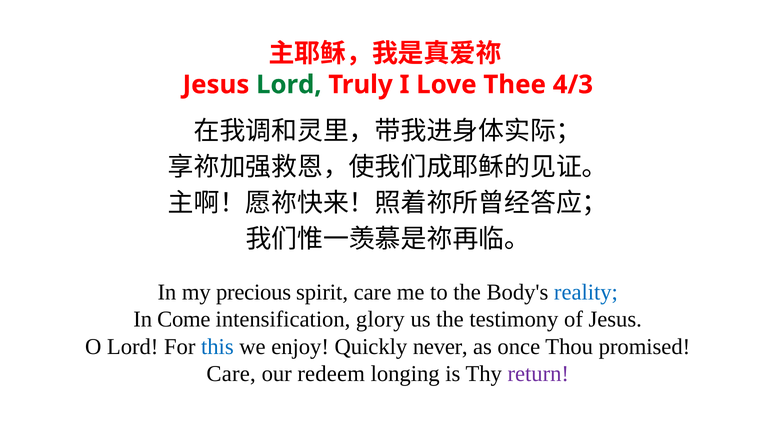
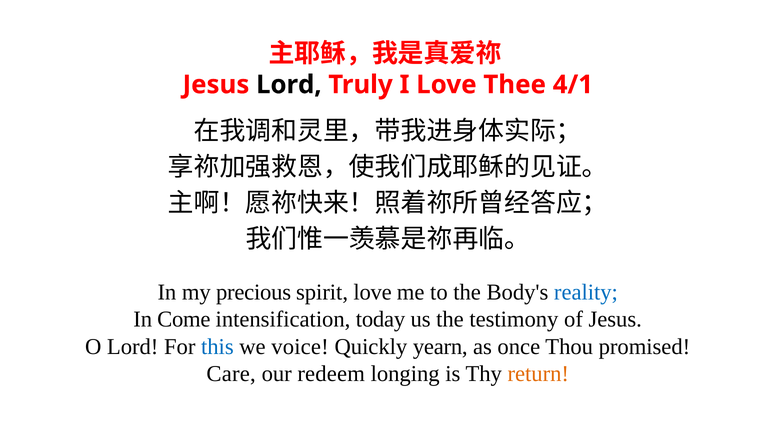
Lord colour: green -> black (289, 85)
4/3: 4/3 -> 4/1 (573, 85)
spirit care: care -> love (373, 292)
glory: glory -> today (381, 319)
enjoy: enjoy -> voice (300, 346)
never: never -> yearn (440, 346)
return colour: purple -> orange (538, 373)
